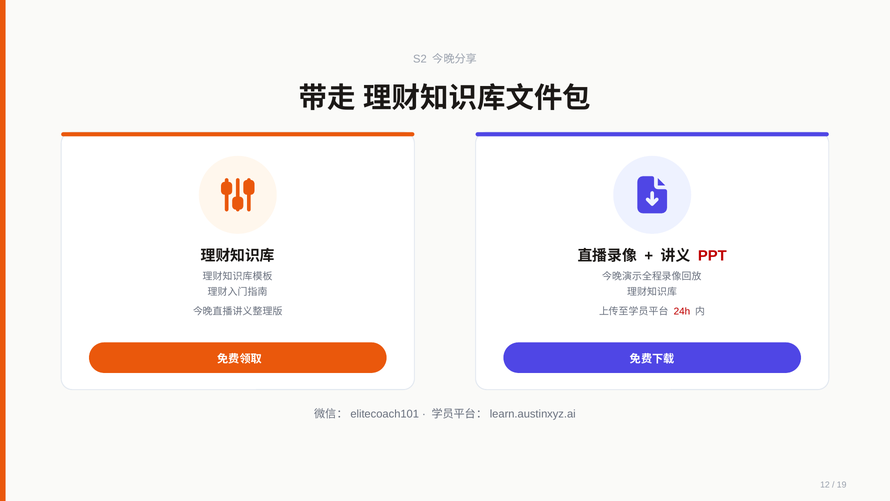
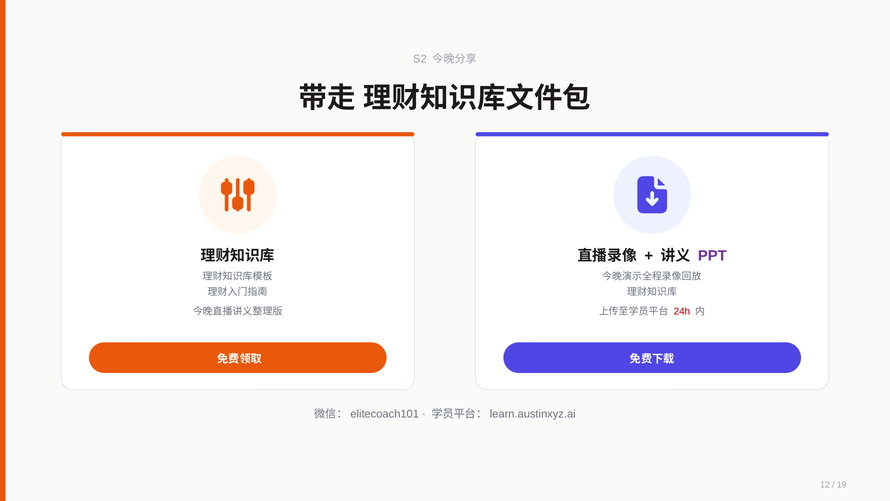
PPT colour: red -> purple (712, 256)
